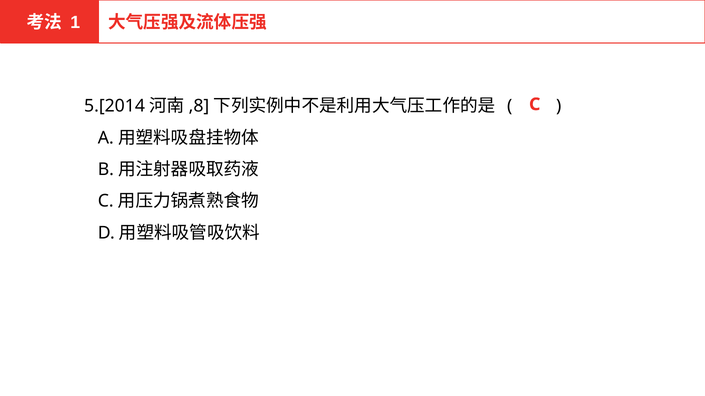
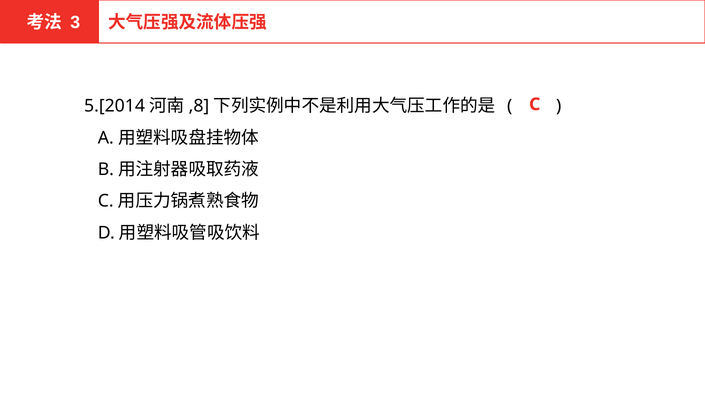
1: 1 -> 3 (75, 23)
